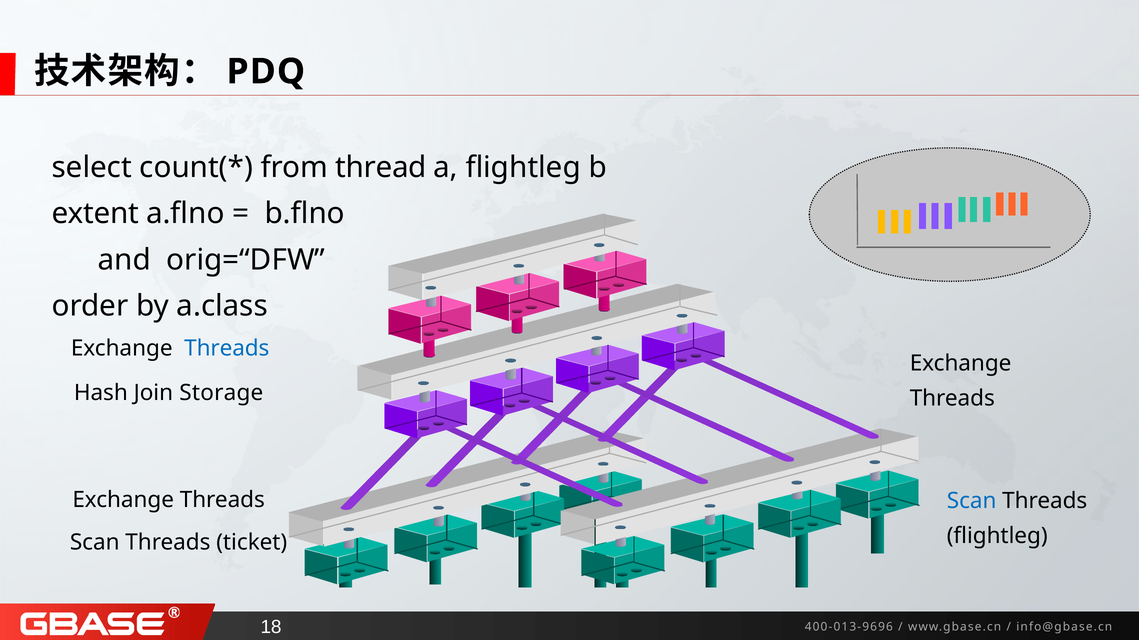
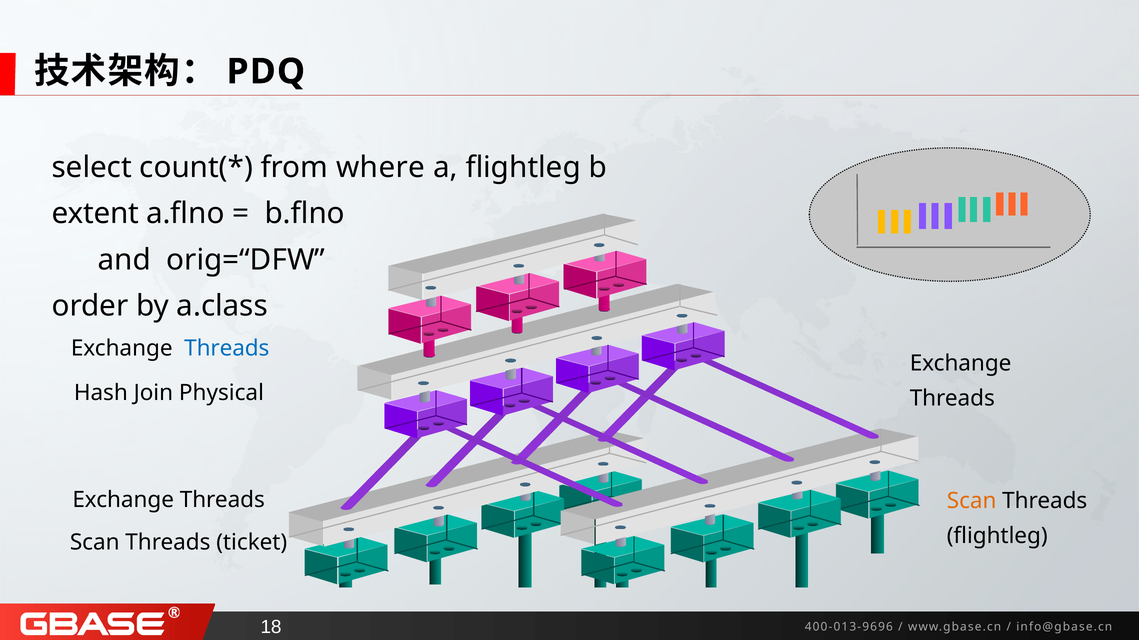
thread: thread -> where (381, 168)
Storage: Storage -> Physical (221, 393)
Scan colour: blue -> orange (972, 501)
